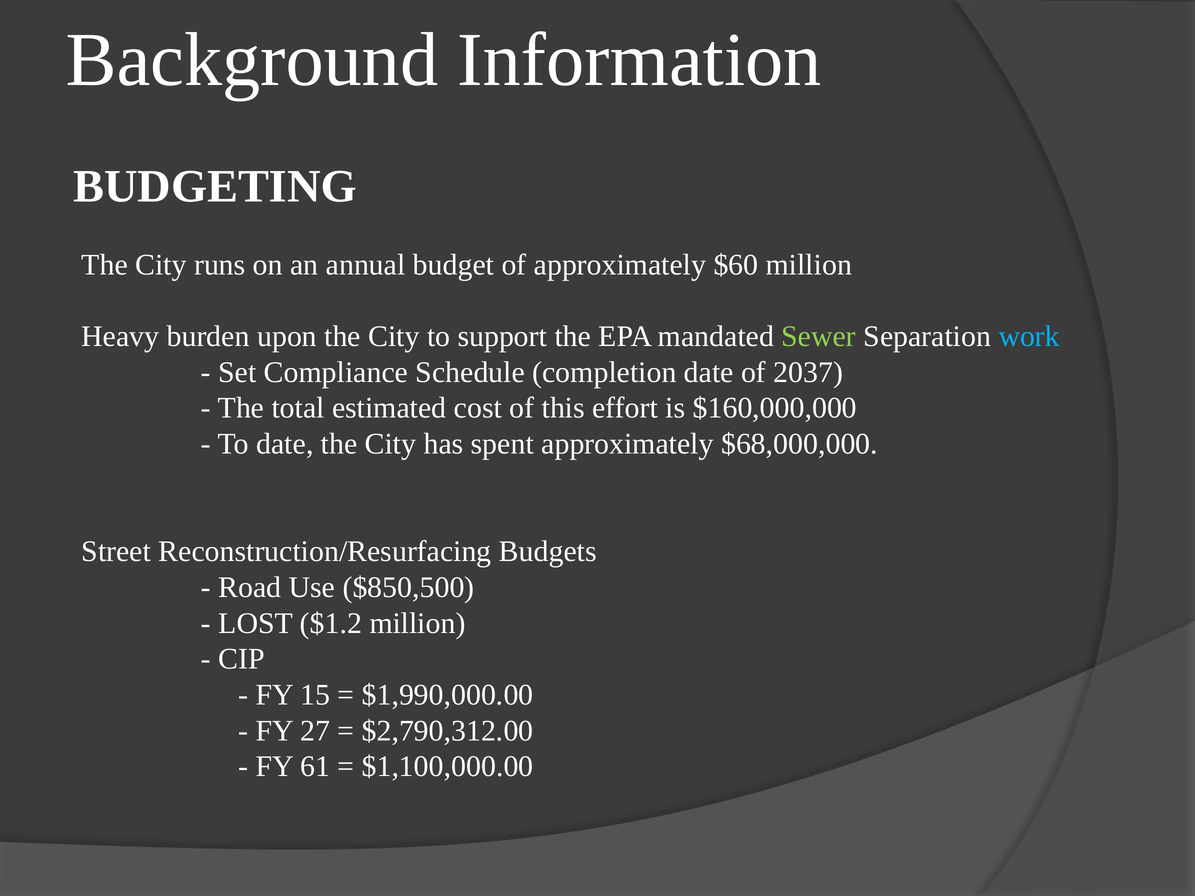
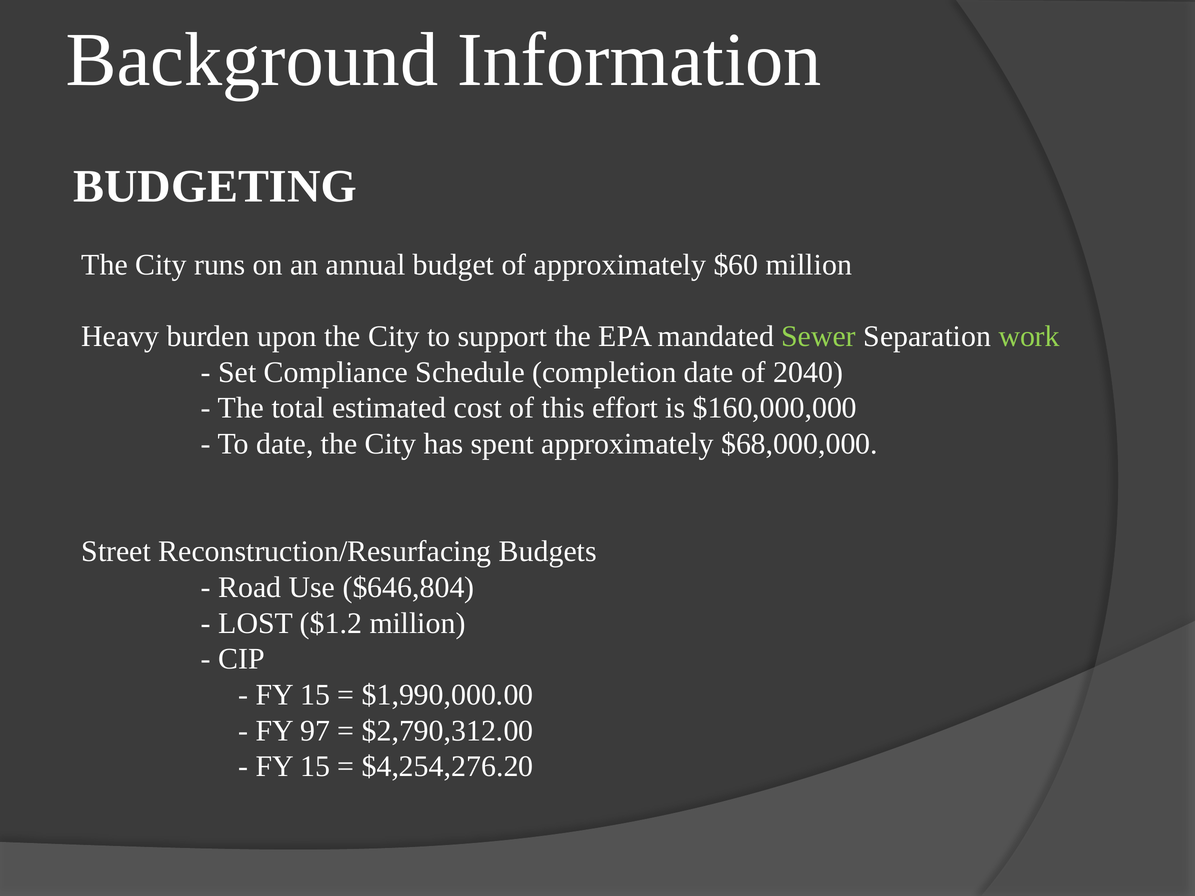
work colour: light blue -> light green (1029, 337)
2037: 2037 -> 2040 (808, 372)
$850,500: $850,500 -> $646,804 (409, 588)
27: 27 -> 97 (315, 731)
61: 61 -> 15 (315, 767)
$1,100,000.00: $1,100,000.00 -> $4,254,276.20 (448, 767)
